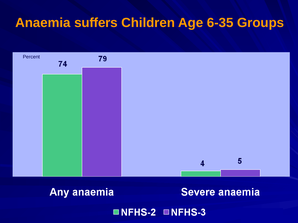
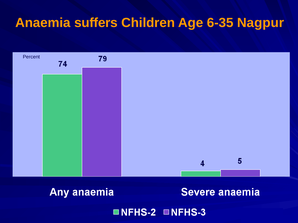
Groups: Groups -> Nagpur (261, 23)
